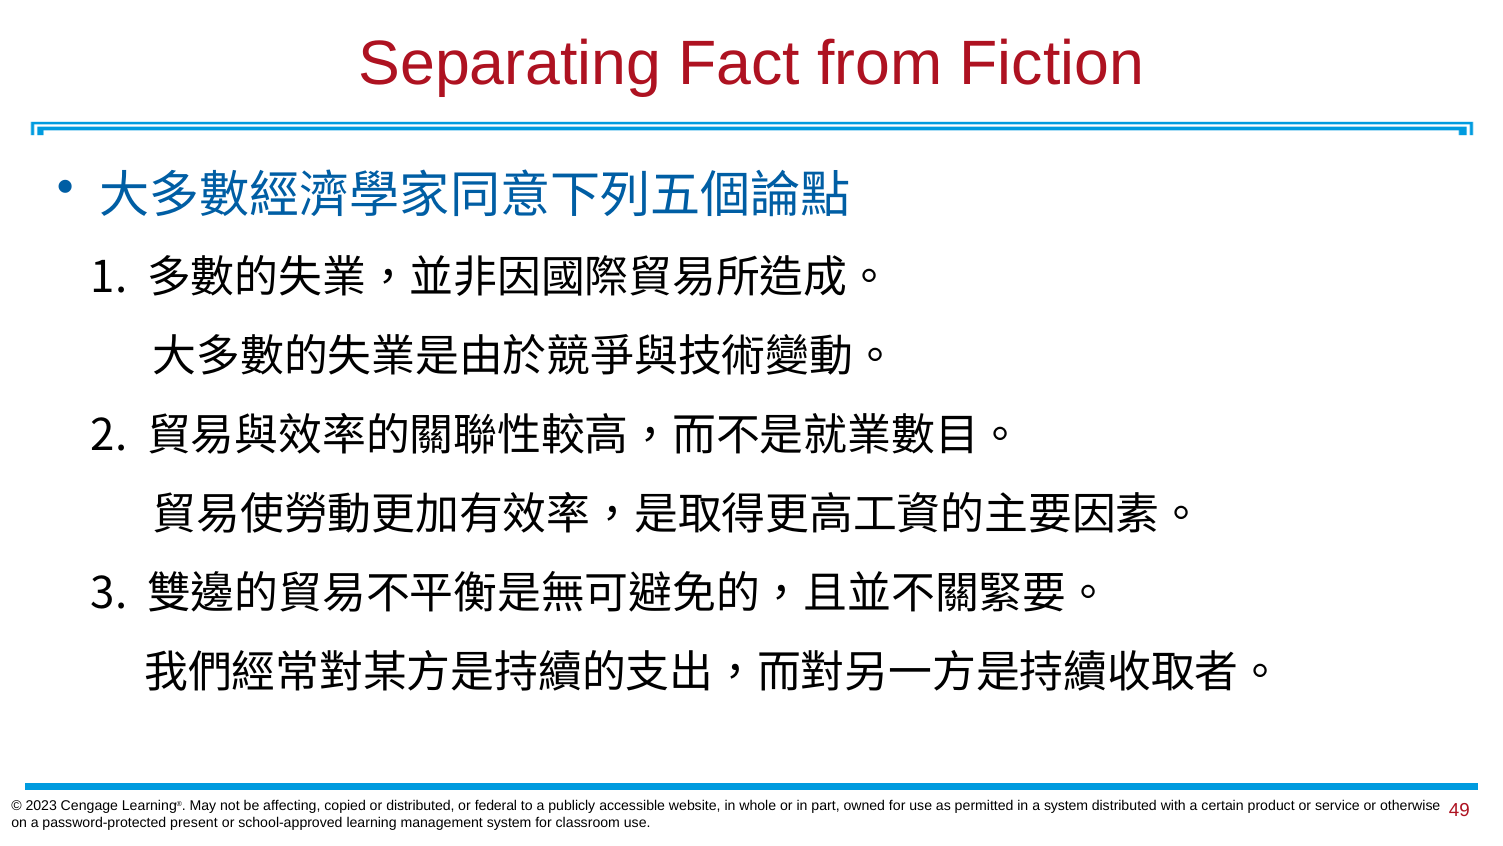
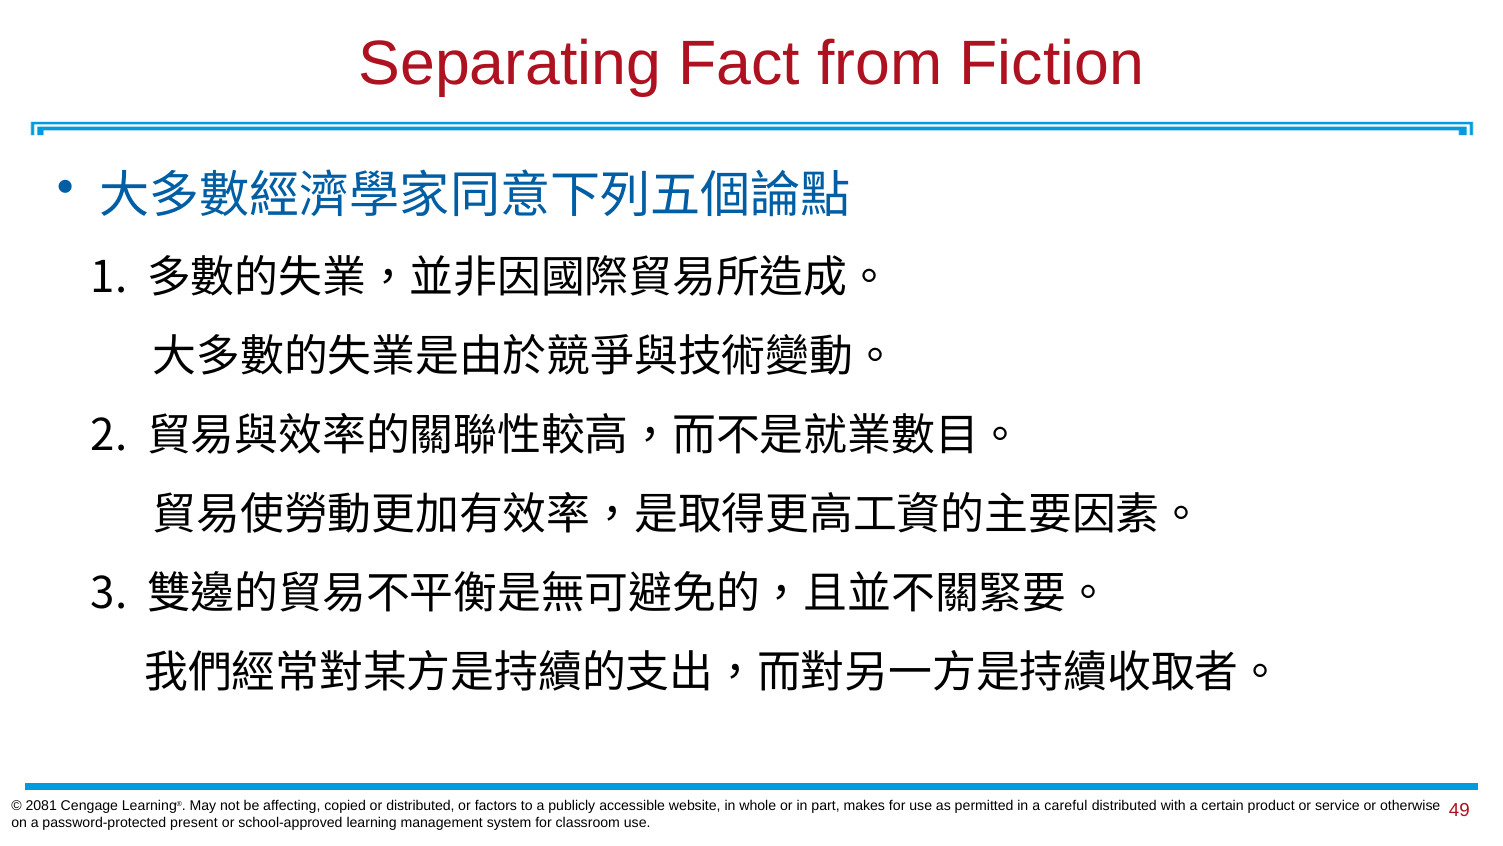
2023: 2023 -> 2081 (41, 805)
federal: federal -> factors (496, 805)
owned: owned -> makes (864, 805)
a system: system -> careful (1066, 805)
